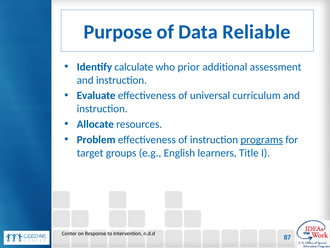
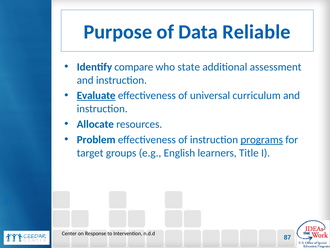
calculate: calculate -> compare (134, 67)
prior: prior -> state (189, 67)
Evaluate underline: none -> present (96, 95)
